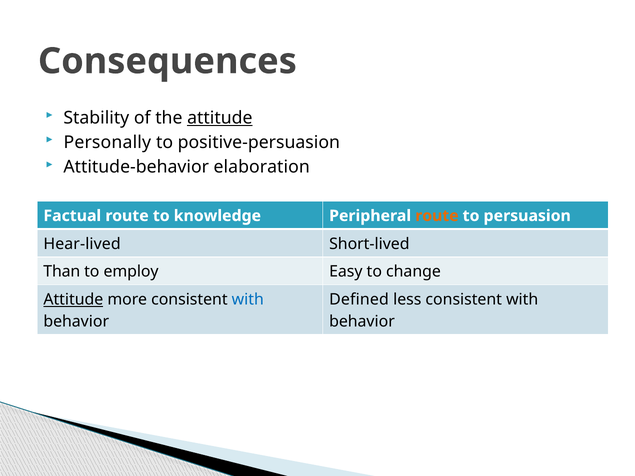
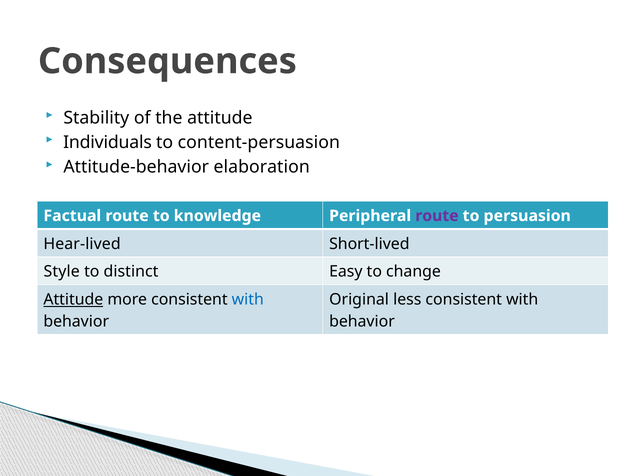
attitude underline: present -> none (220, 118)
Personally: Personally -> Individuals (107, 143)
positive-persuasion: positive-persuasion -> content-persuasion (259, 143)
route colour: orange -> purple (437, 216)
Than: Than -> Style (62, 272)
employ: employ -> distinct (131, 272)
Defined: Defined -> Original (359, 300)
